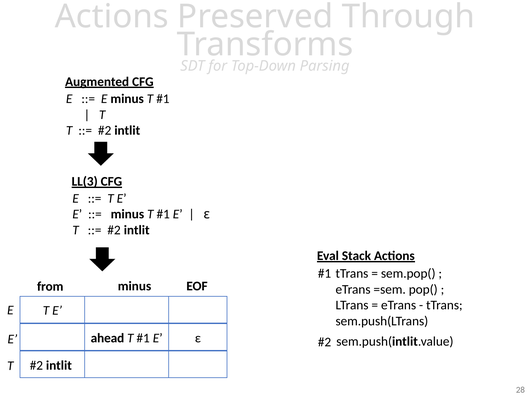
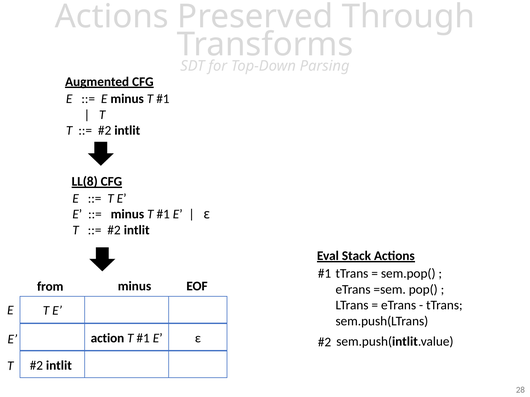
LL(3: LL(3 -> LL(8 (85, 182)
ahead: ahead -> action (107, 338)
